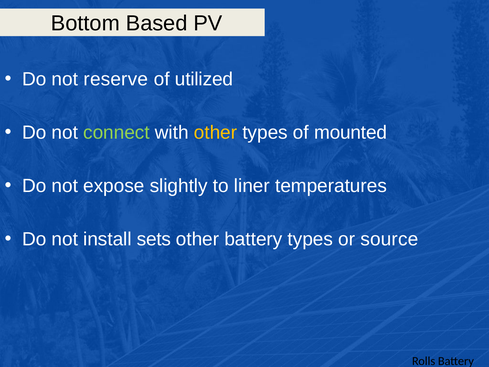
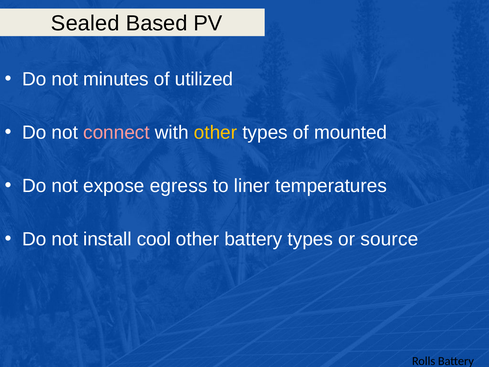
Bottom: Bottom -> Sealed (85, 23)
reserve: reserve -> minutes (116, 79)
connect colour: light green -> pink (116, 132)
slightly: slightly -> egress (179, 186)
sets: sets -> cool (154, 239)
